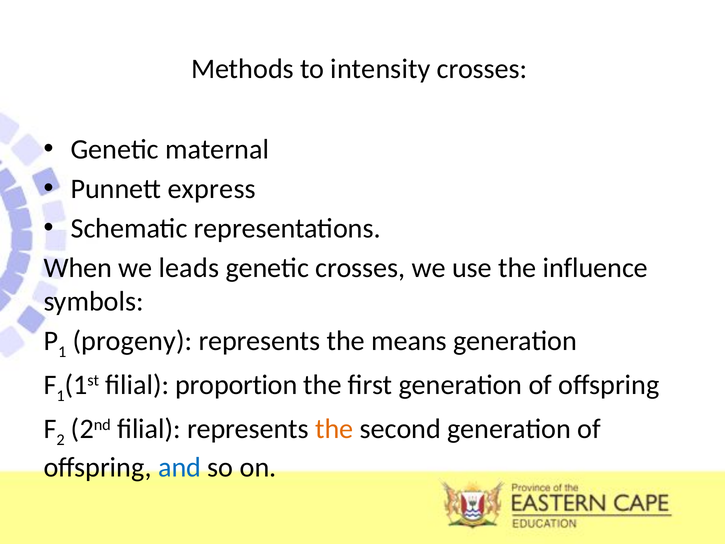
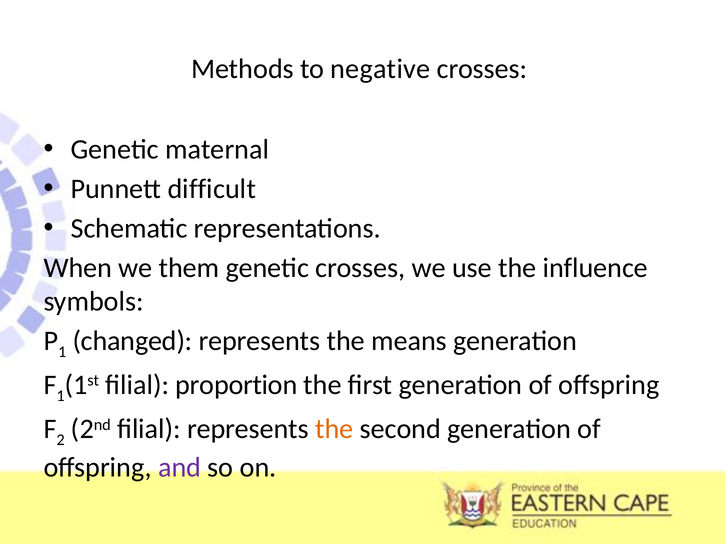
intensity: intensity -> negative (380, 69)
express: express -> difficult (212, 189)
leads: leads -> them (189, 268)
progeny: progeny -> changed (132, 341)
and colour: blue -> purple (180, 467)
